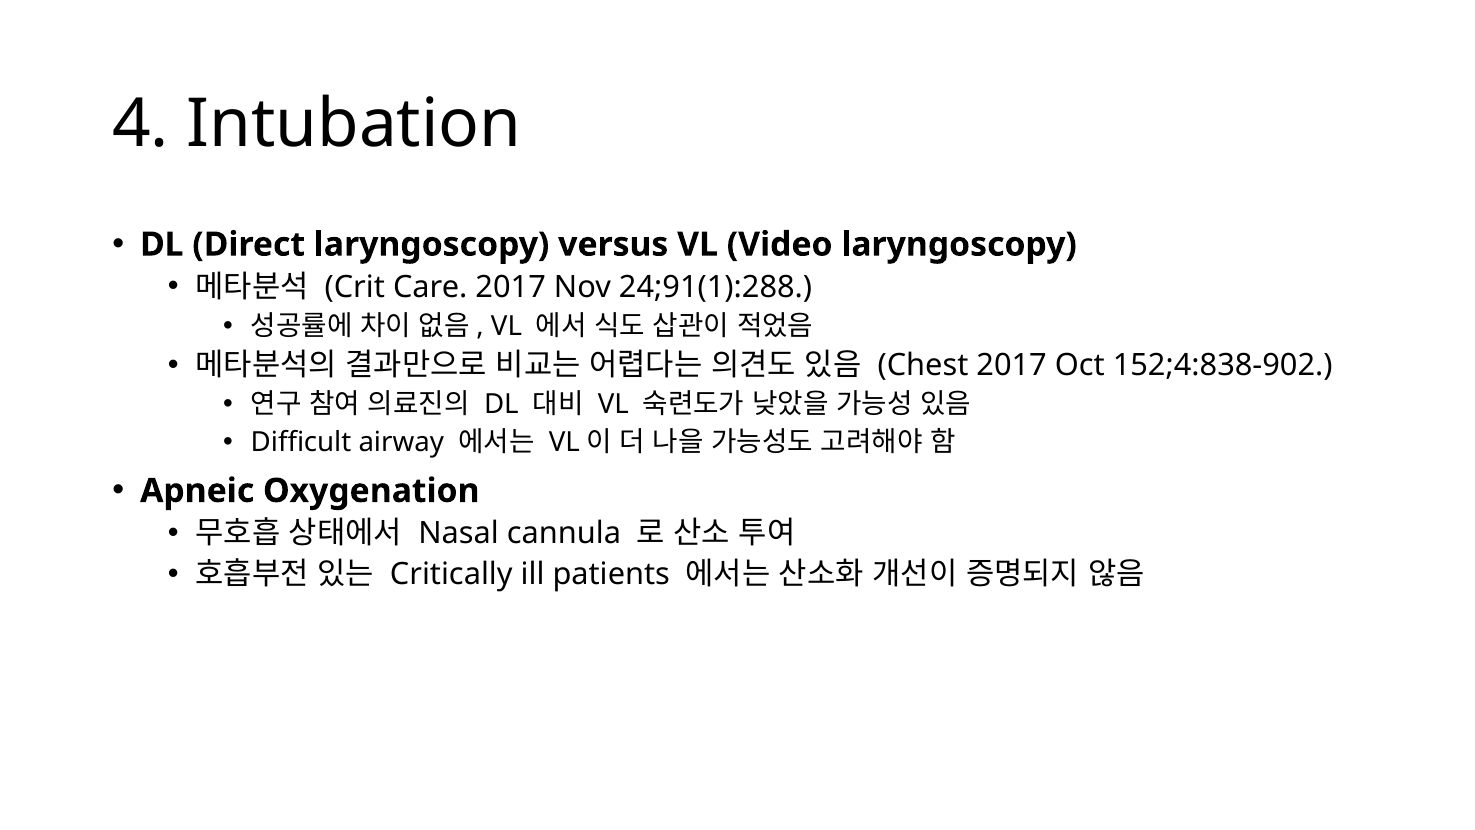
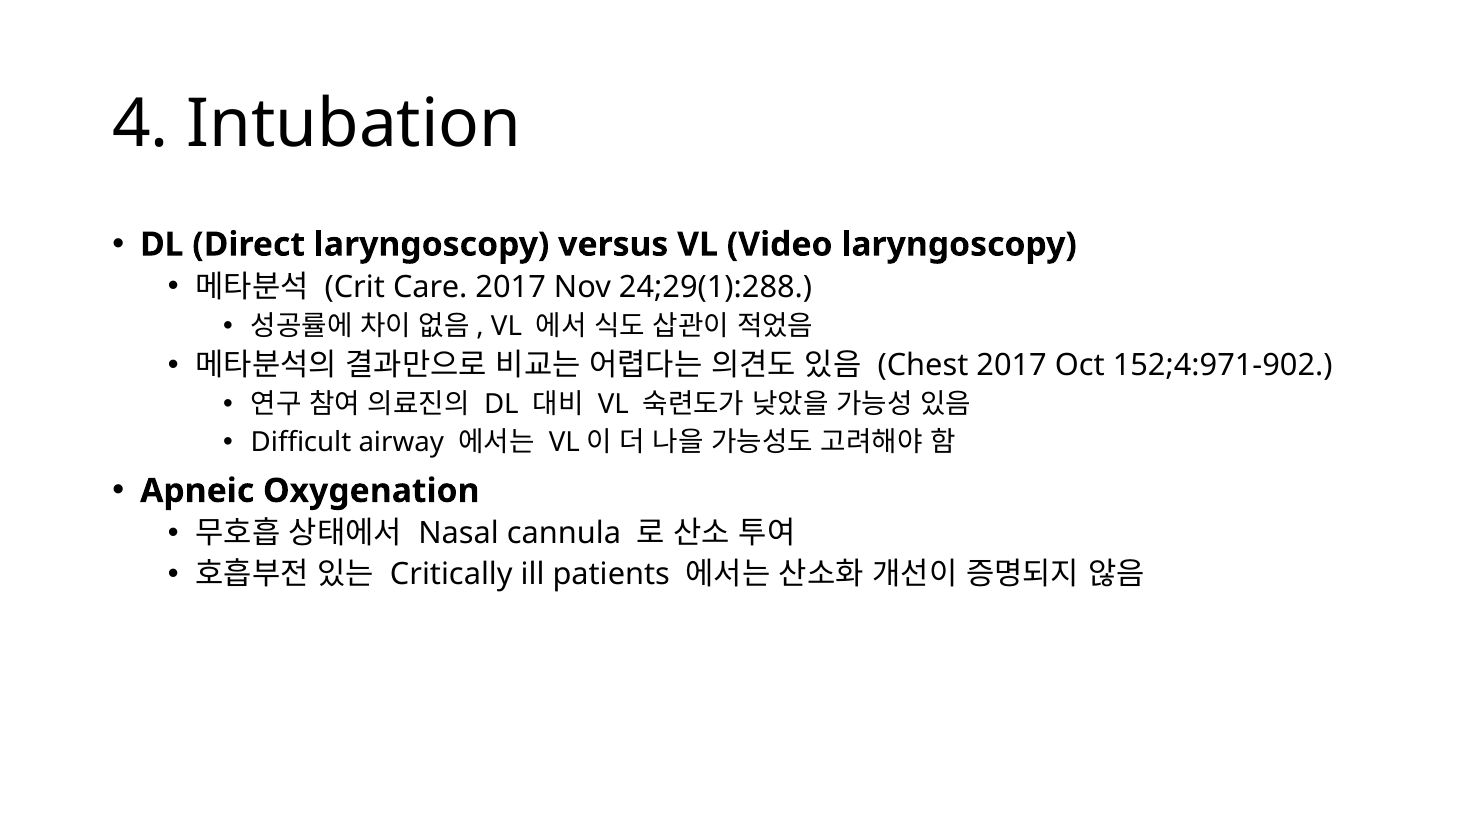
24;91(1):288: 24;91(1):288 -> 24;29(1):288 (716, 287)
152;4:838-902: 152;4:838-902 -> 152;4:971-902 (1223, 365)
